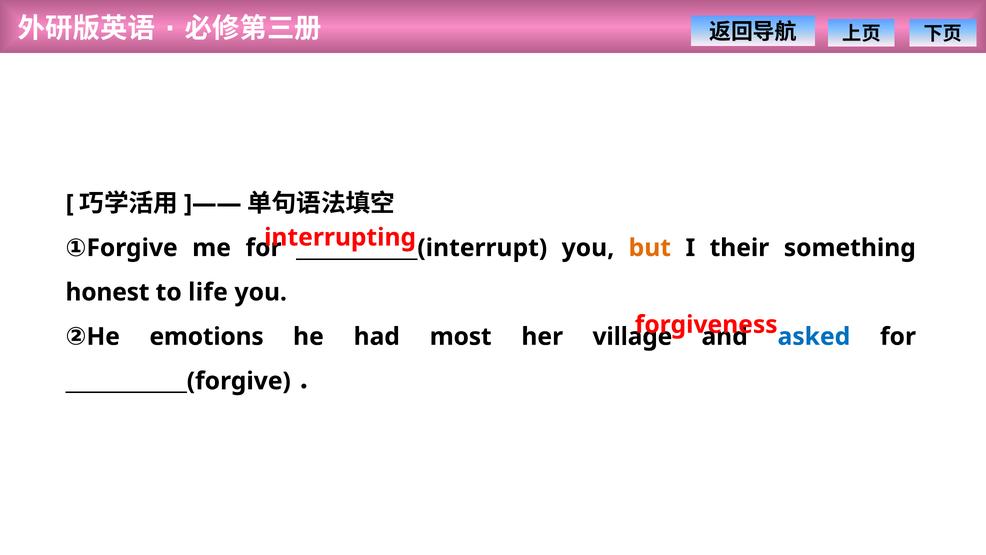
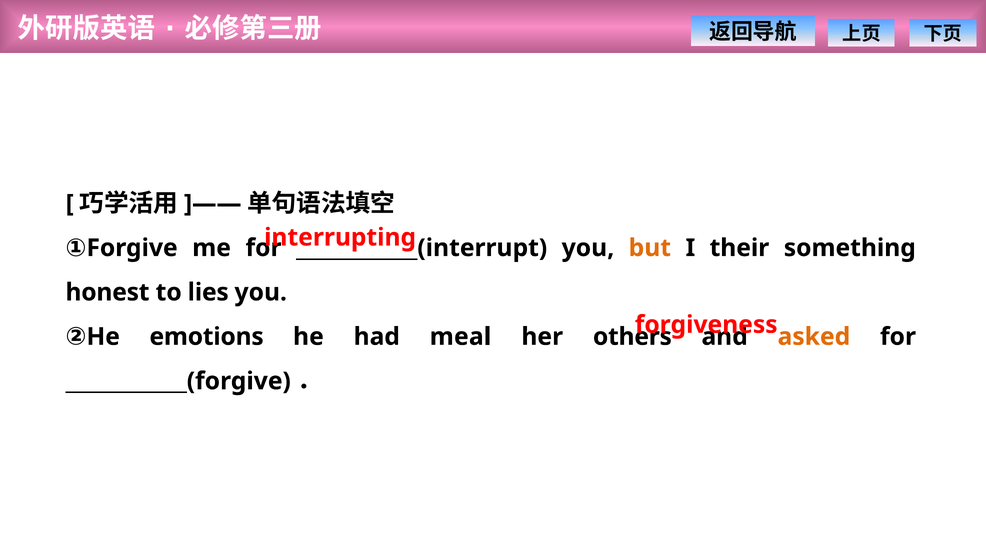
life: life -> lies (208, 292)
most: most -> meal (460, 337)
village: village -> others (632, 337)
asked colour: blue -> orange (814, 337)
